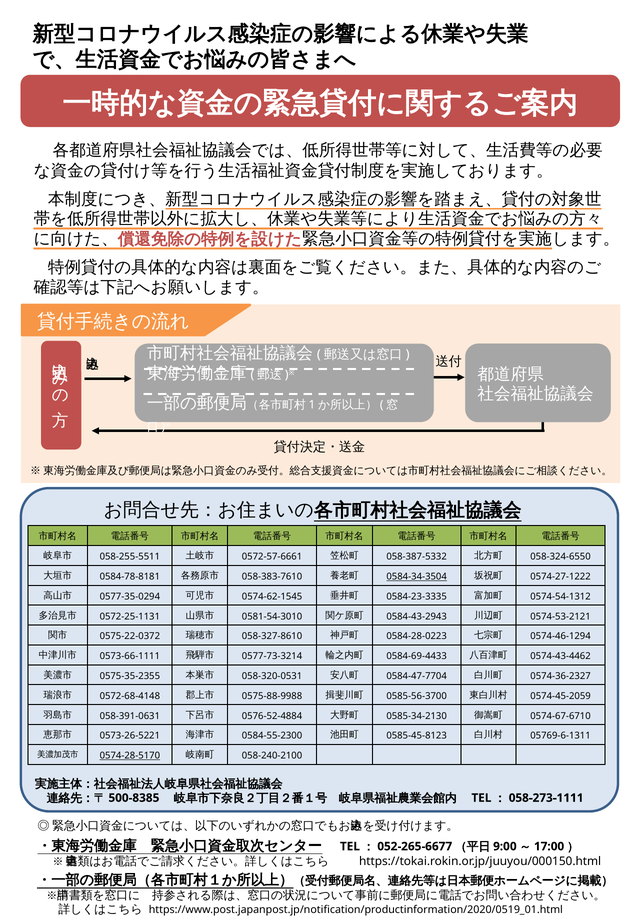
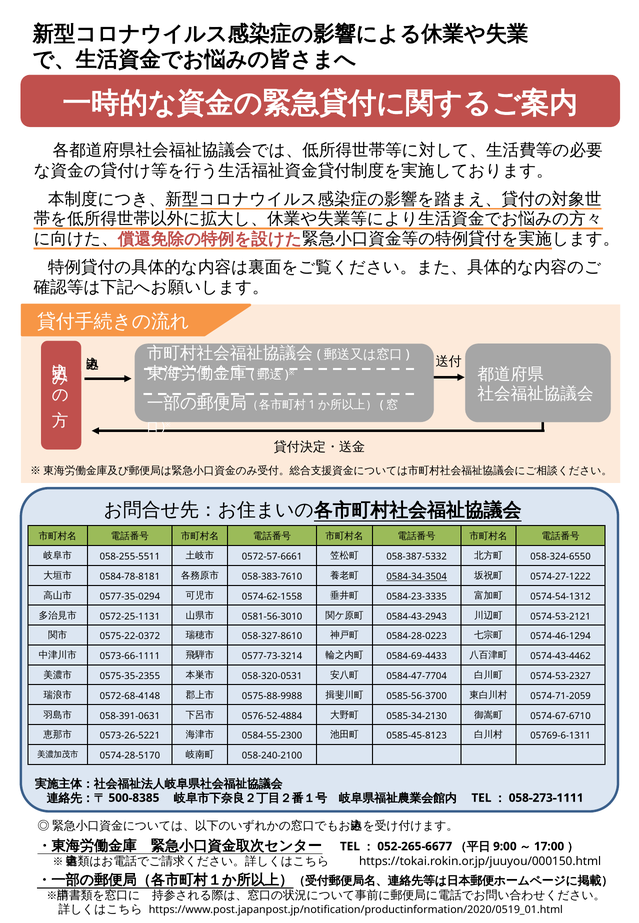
0574-62-1545: 0574-62-1545 -> 0574-62-1558 (272, 597)
0581-54-3010: 0581-54-3010 -> 0581-56-3010 (272, 616)
0574-36-2327: 0574-36-2327 -> 0574-53-2327 (561, 676)
0574-45-2059: 0574-45-2059 -> 0574-71-2059 (561, 696)
0574-28-5170 underline: present -> none (130, 756)
